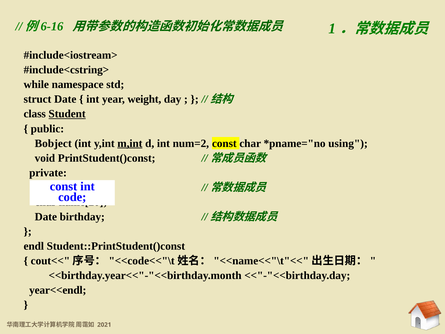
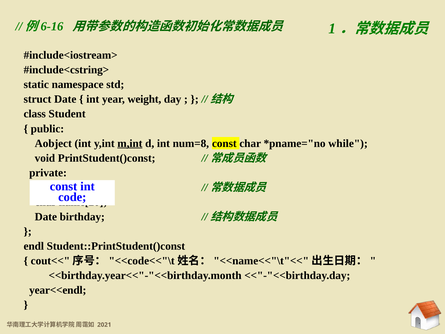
while: while -> static (36, 85)
Student underline: present -> none (67, 114)
Bobject: Bobject -> Aobject (53, 143)
num=2: num=2 -> num=8 (191, 143)
using: using -> while (348, 143)
